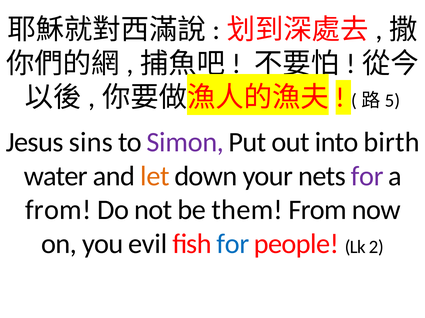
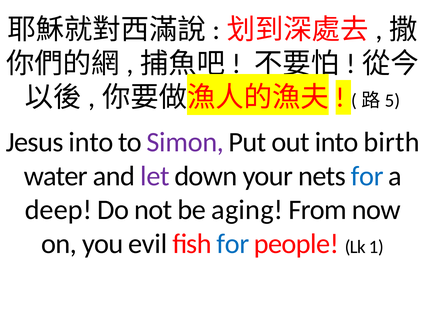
Jesus sins: sins -> into (91, 142)
let colour: orange -> purple (155, 176)
for colour: purple -> blue (367, 176)
from: from -> deep (58, 210)
them: them -> aging (247, 210)
2: 2 -> 1 (376, 248)
